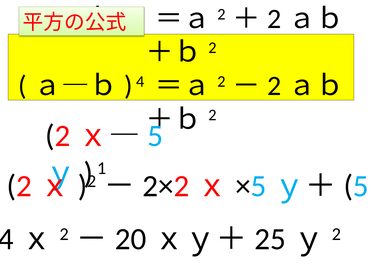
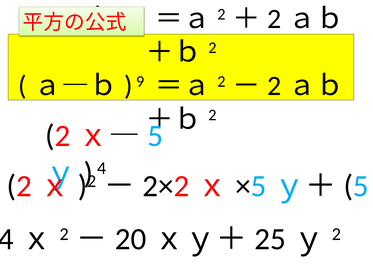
4: 4 -> 9 (140, 81)
1: 1 -> 4 (102, 168)
